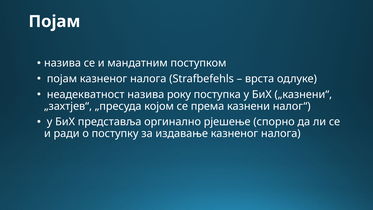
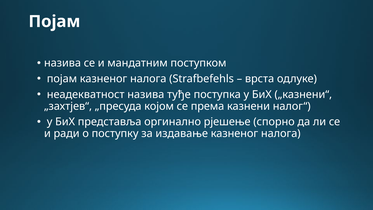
року: року -> туђе (179, 94)
